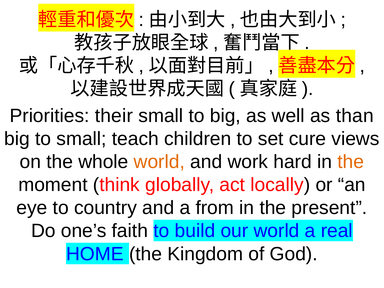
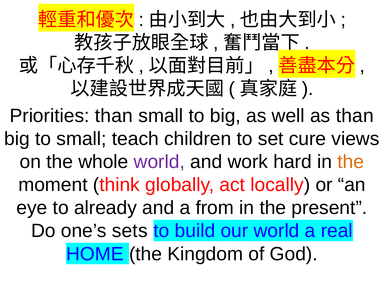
Priorities their: their -> than (114, 116)
world colour: orange -> purple (159, 162)
country: country -> already (105, 208)
faith: faith -> sets (130, 231)
